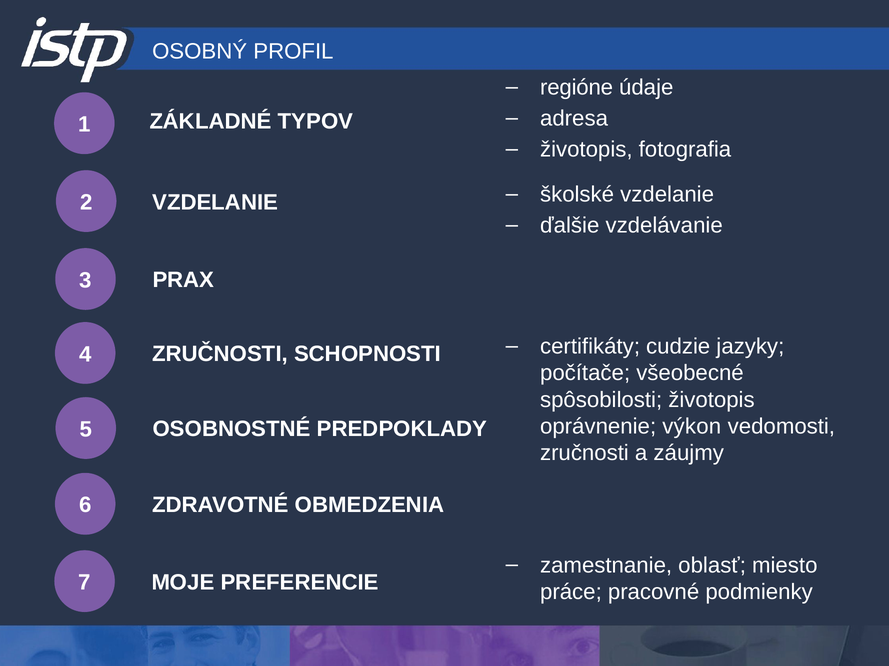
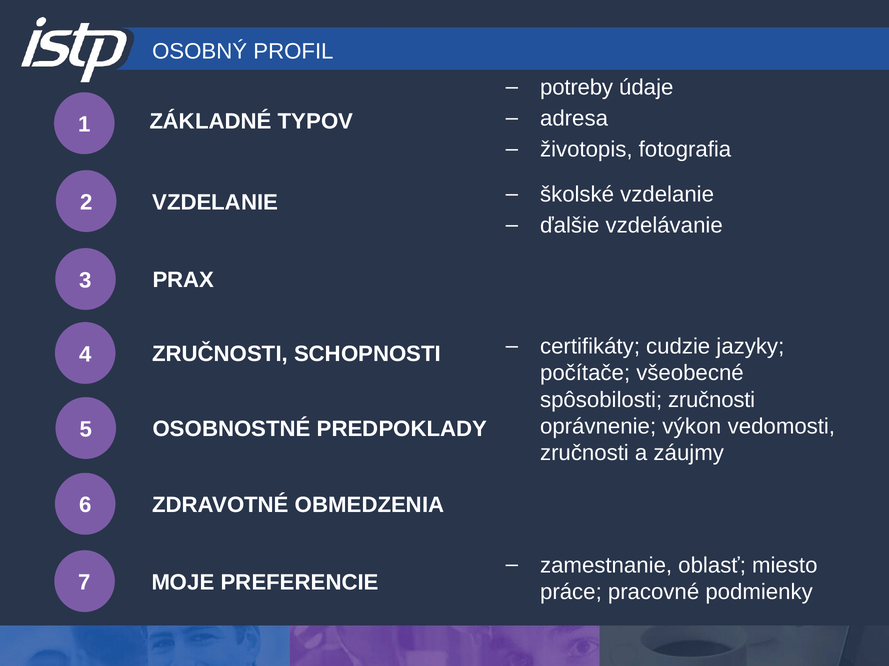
regióne: regióne -> potreby (577, 88)
spôsobilosti životopis: životopis -> zručnosti (712, 400)
